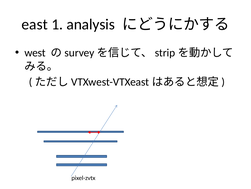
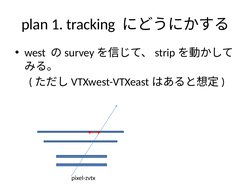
east: east -> plan (35, 24)
analysis: analysis -> tracking (91, 24)
